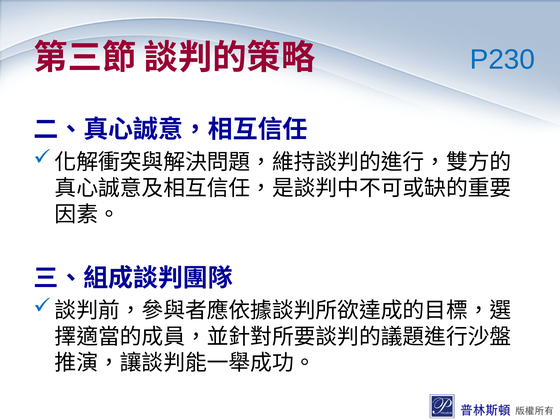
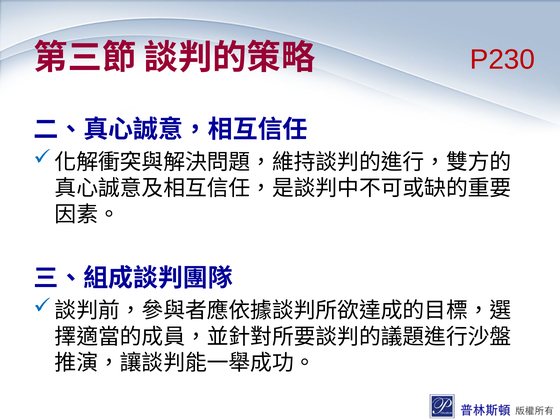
P230 colour: blue -> red (502, 60)
